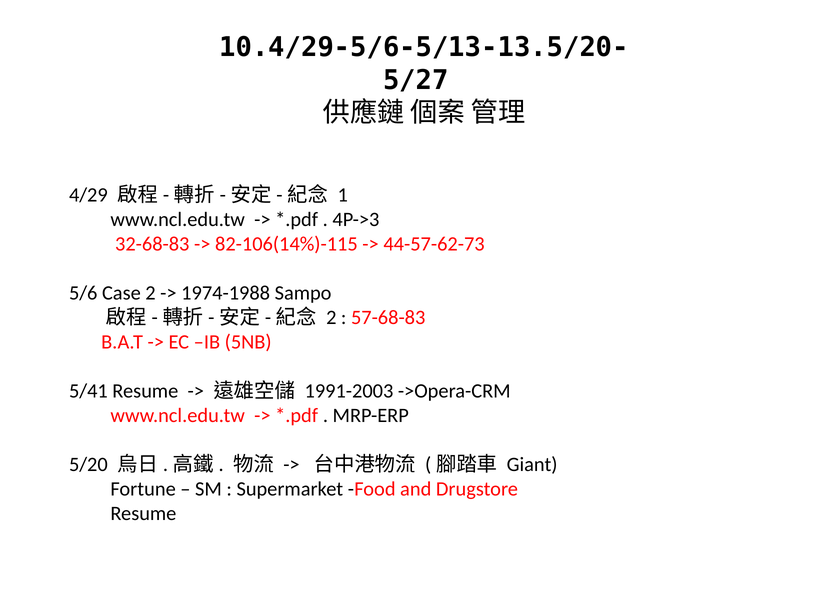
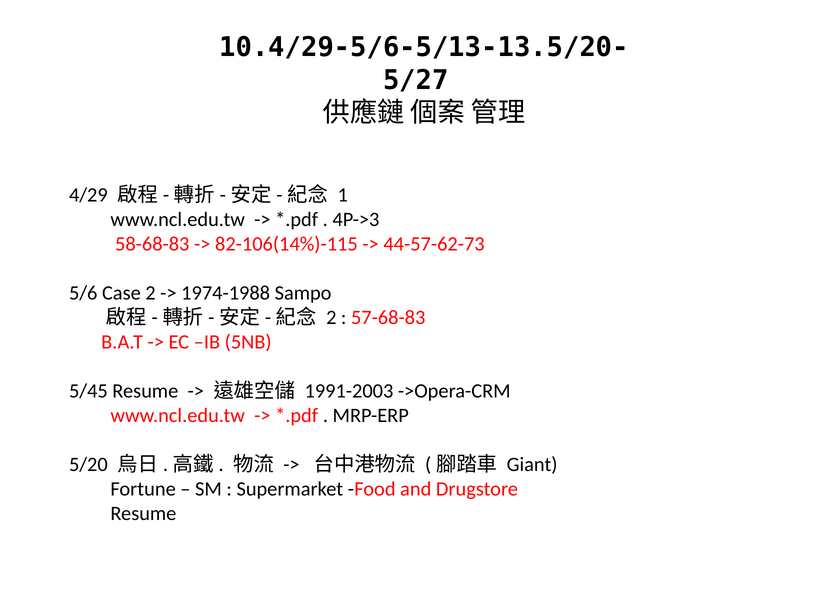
32-68-83: 32-68-83 -> 58-68-83 (152, 244)
5/41: 5/41 -> 5/45 (88, 391)
